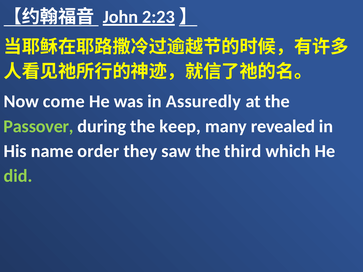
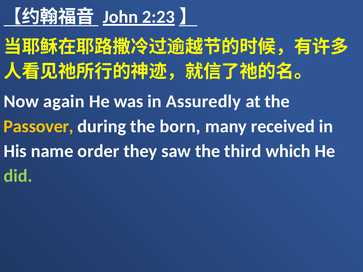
come: come -> again (64, 102)
Passover colour: light green -> yellow (39, 126)
keep: keep -> born (180, 126)
revealed: revealed -> received (283, 126)
